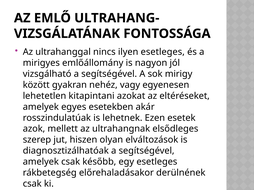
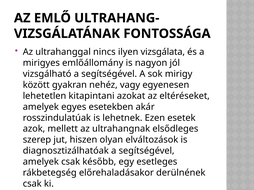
ilyen esetleges: esetleges -> vizsgálata (163, 52)
